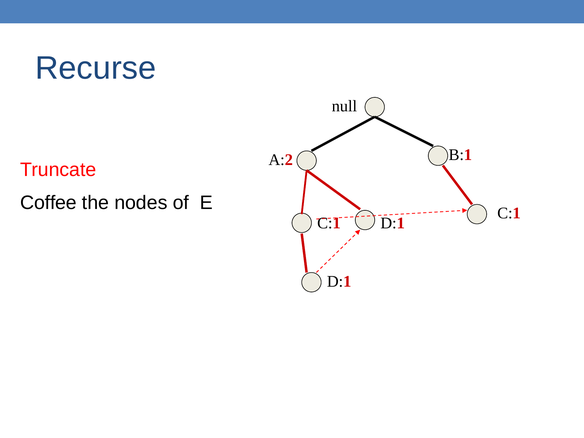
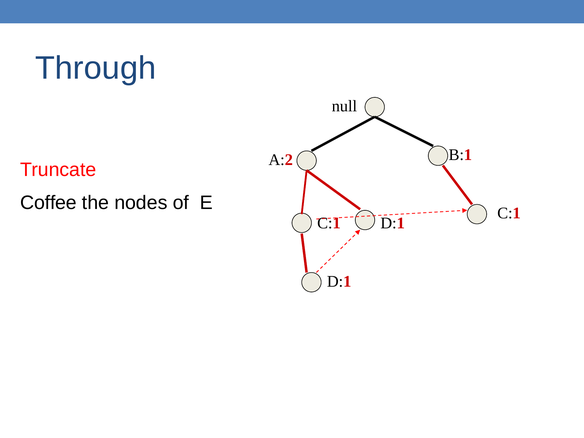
Recurse: Recurse -> Through (96, 68)
